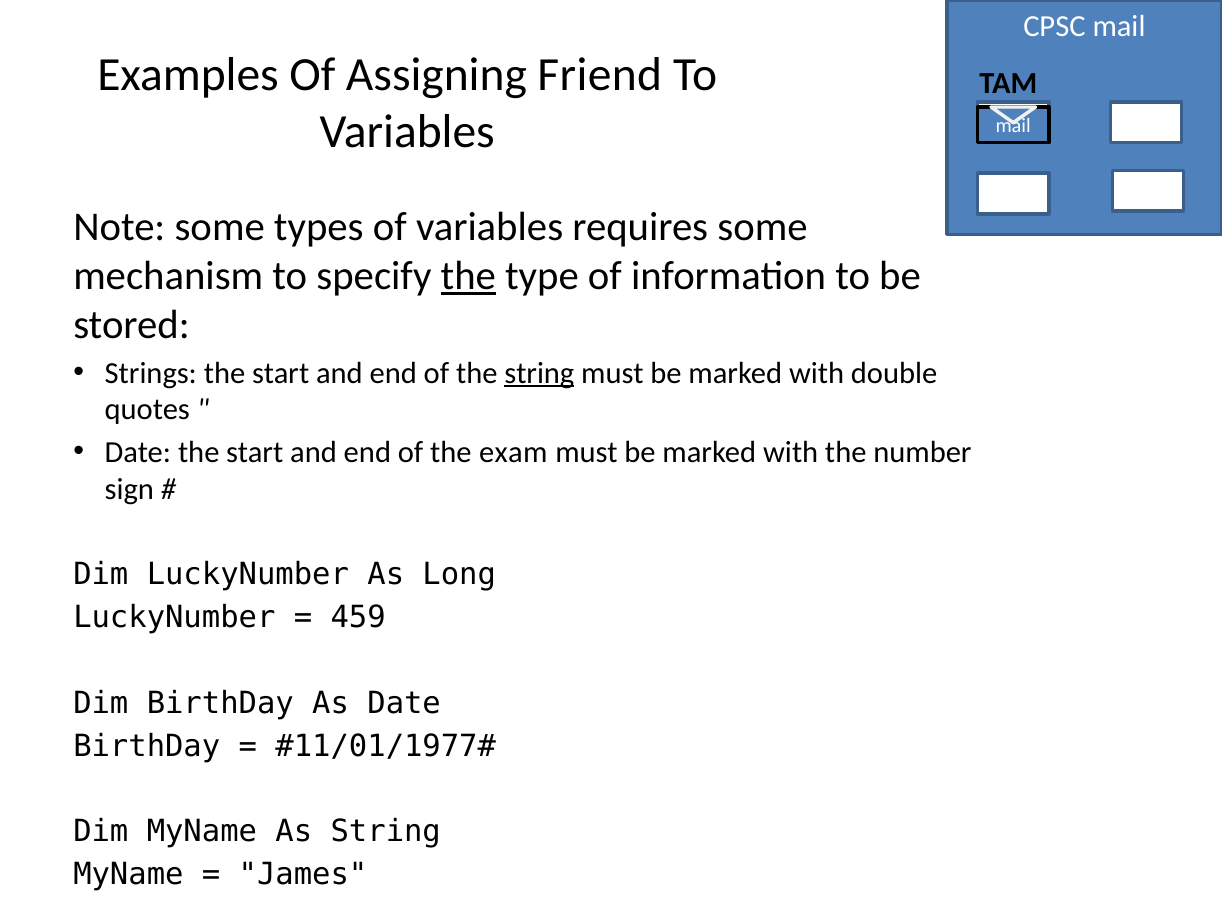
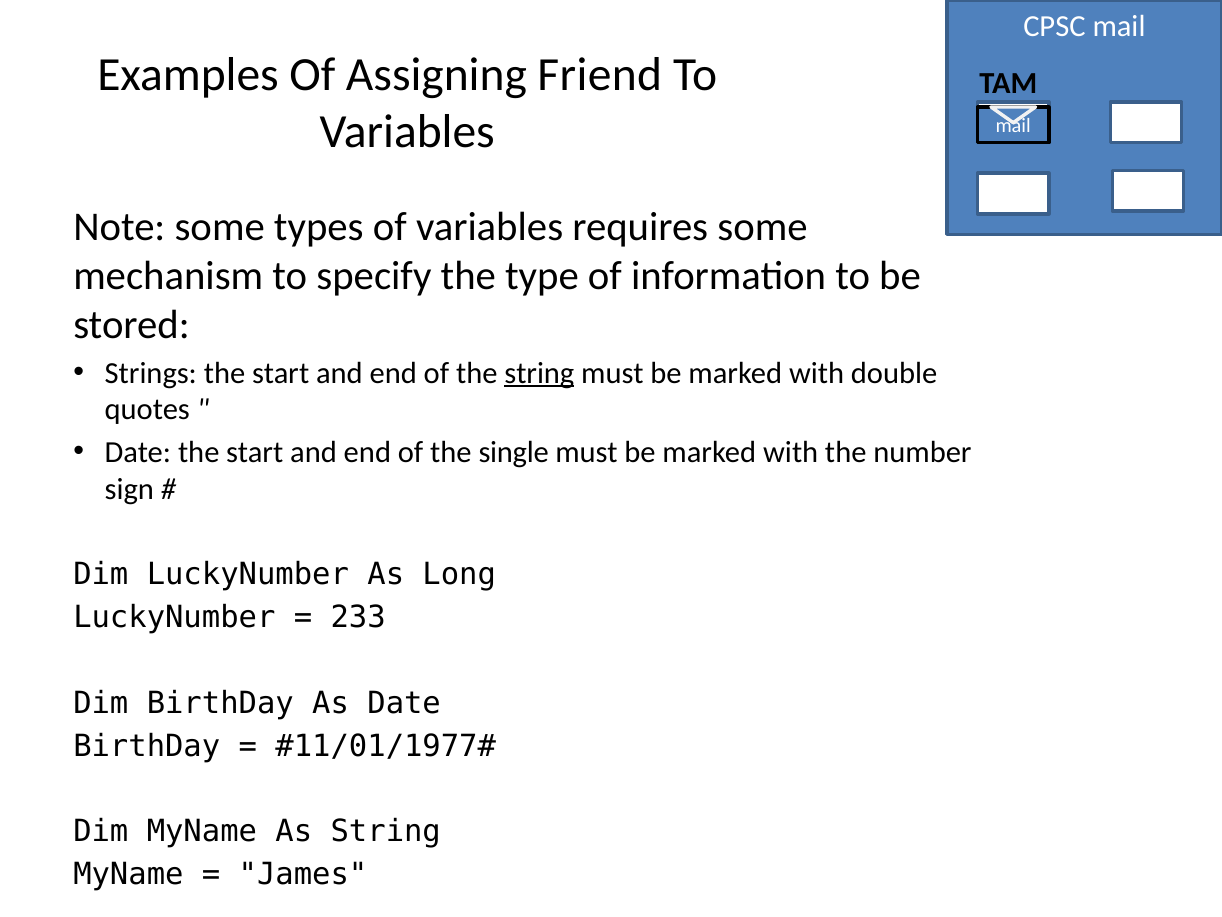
the underline: present -> none (468, 276)
exam: exam -> single (514, 452)
459: 459 -> 233 (358, 617)
